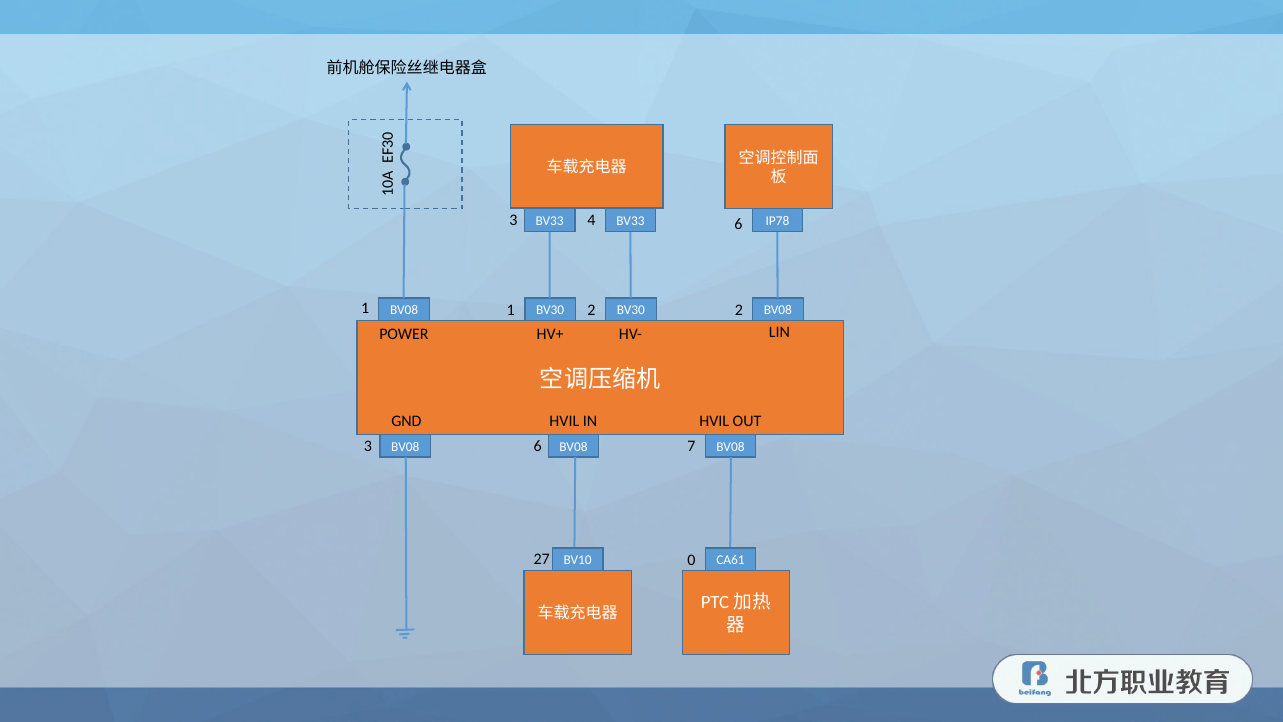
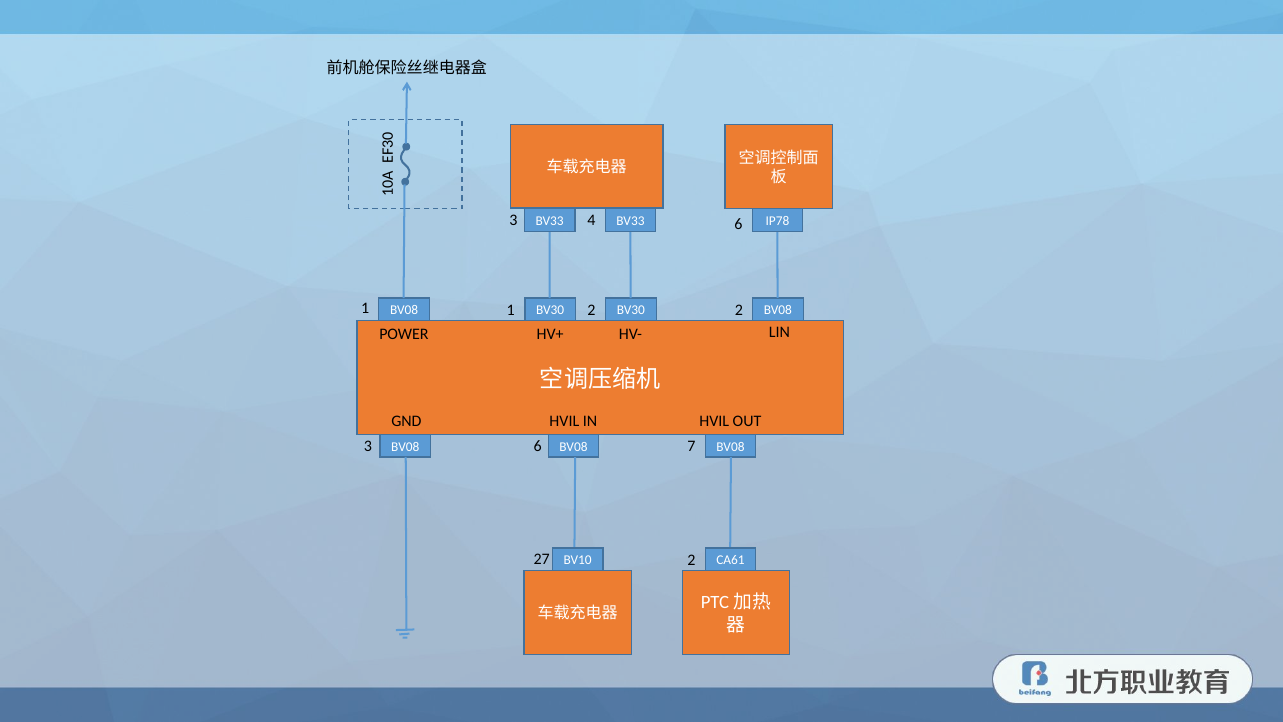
27 0: 0 -> 2 (691, 560)
